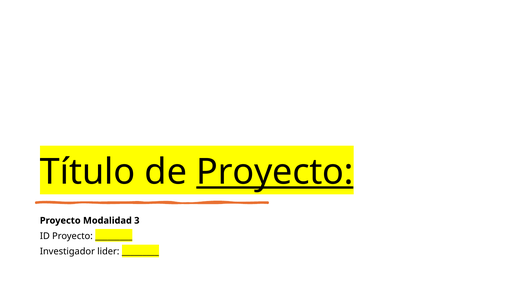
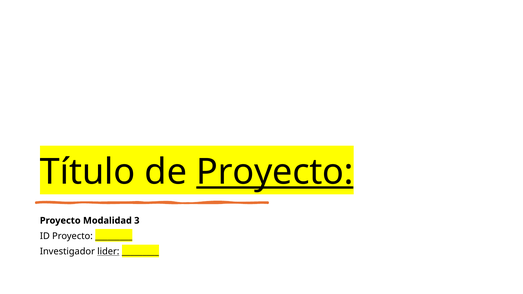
lider underline: none -> present (108, 252)
